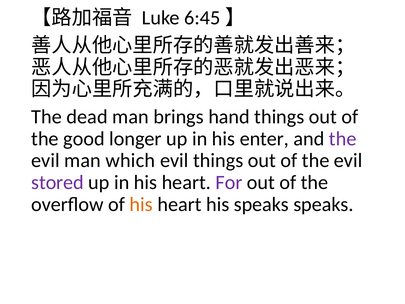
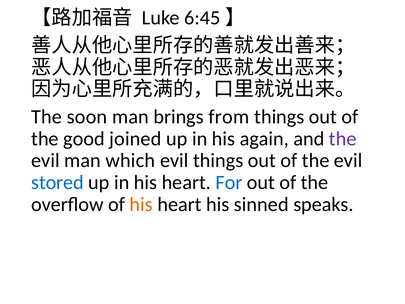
dead: dead -> soon (87, 117)
hand: hand -> from (229, 117)
longer: longer -> joined (135, 139)
enter: enter -> again (264, 139)
stored colour: purple -> blue (58, 182)
For colour: purple -> blue (229, 182)
his speaks: speaks -> sinned (261, 204)
